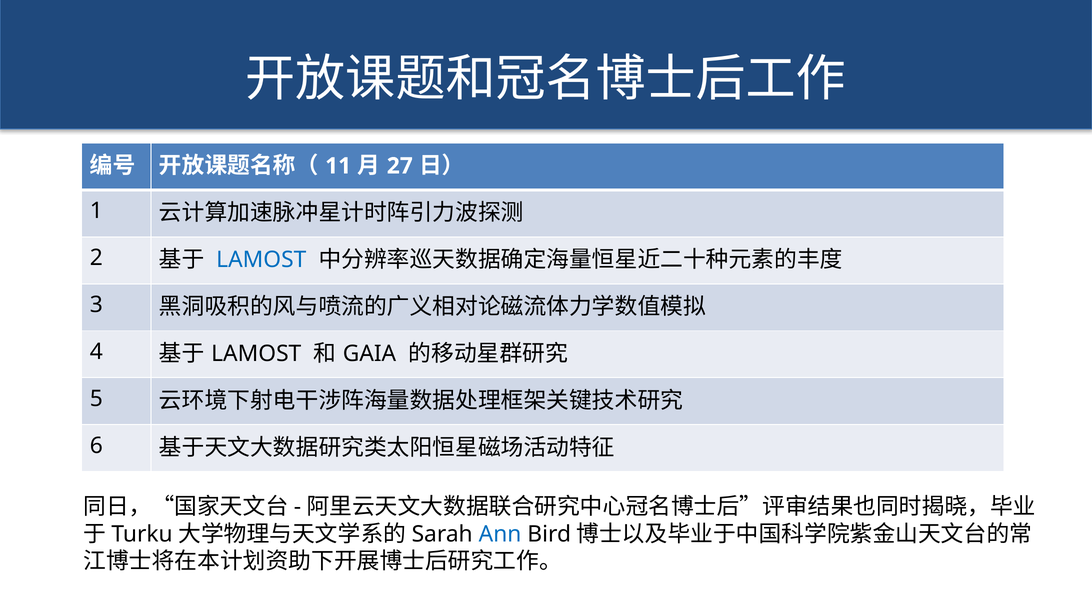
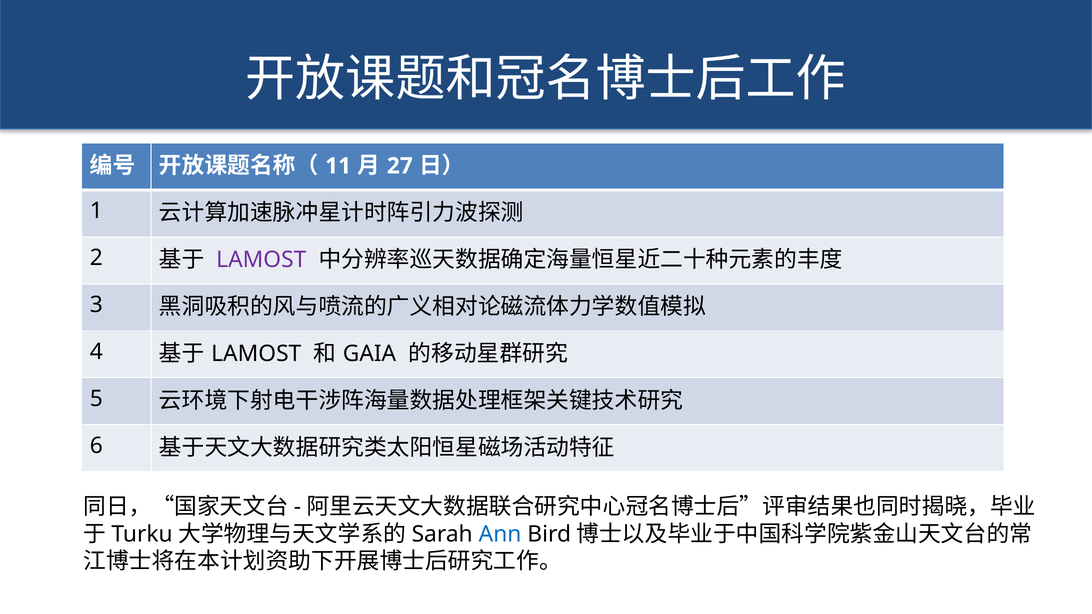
LAMOST colour: blue -> purple (261, 260)
